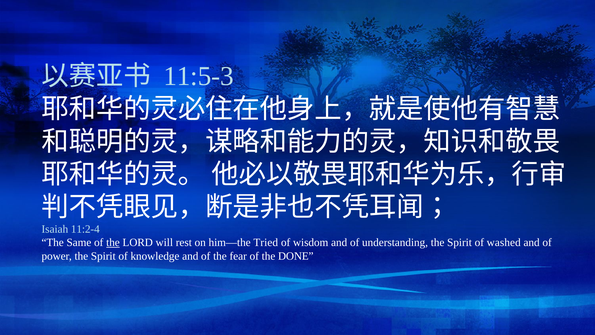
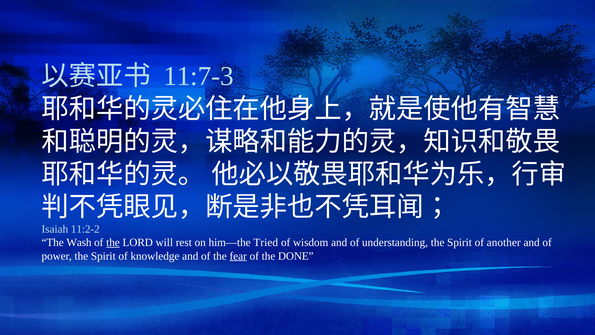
11:5-3: 11:5-3 -> 11:7-3 (199, 76)
11:2-4: 11:2-4 -> 11:2-2 (85, 229)
Same: Same -> Wash (79, 242)
washed: washed -> another (504, 242)
fear underline: none -> present (238, 256)
